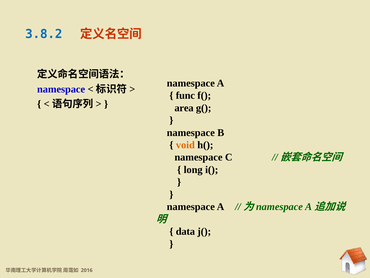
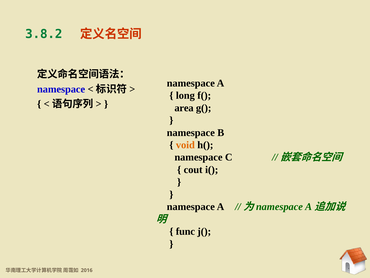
3.8.2 colour: blue -> green (44, 34)
func: func -> long (185, 95)
long: long -> cout (193, 169)
data: data -> func (185, 231)
